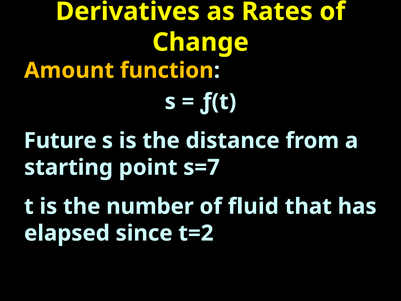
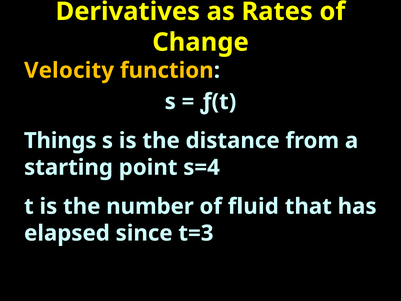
Amount: Amount -> Velocity (69, 70)
Future: Future -> Things (60, 141)
s=7: s=7 -> s=4 (202, 167)
t=2: t=2 -> t=3 (196, 233)
